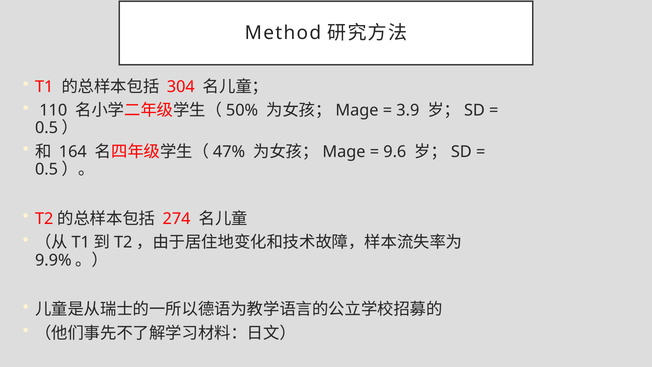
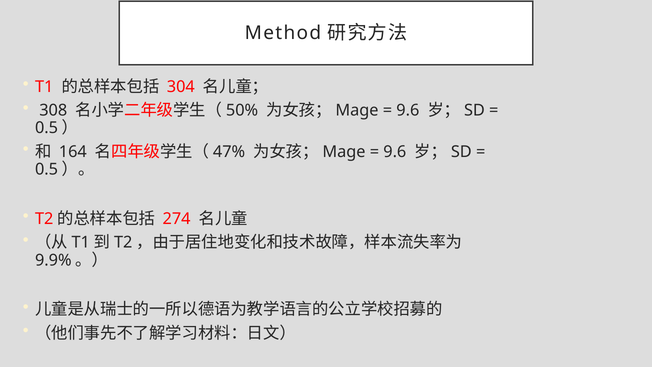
110: 110 -> 308 (53, 110)
3.9: 3.9 -> 9.6 (408, 110)
